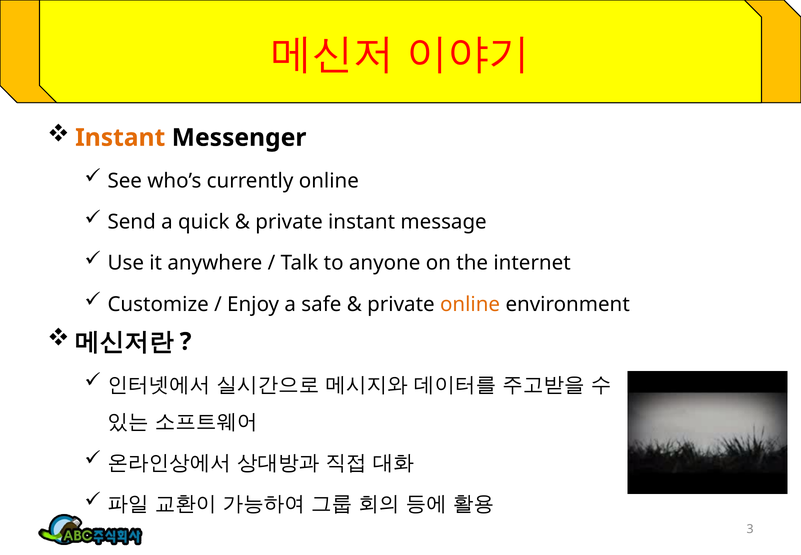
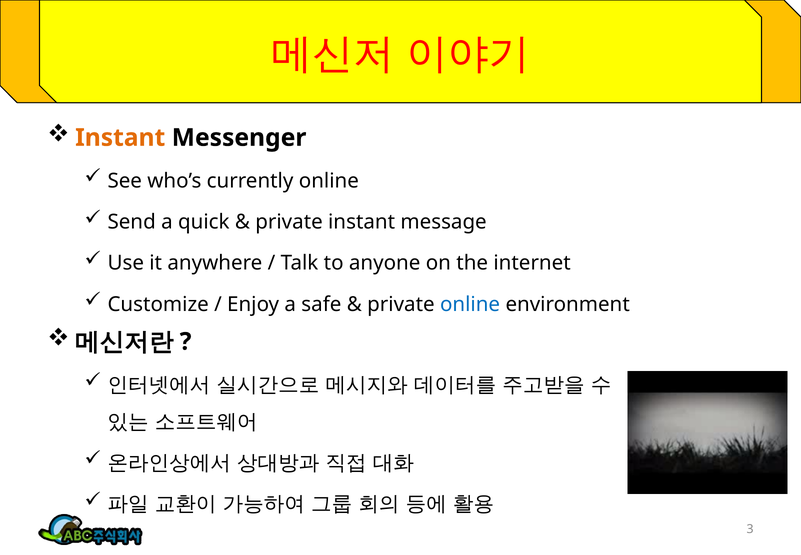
online colour: orange -> blue (470, 304)
